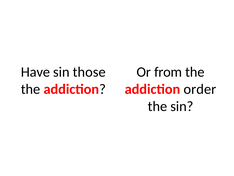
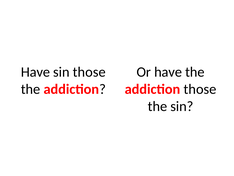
Or from: from -> have (168, 72)
addiction order: order -> those (200, 89)
